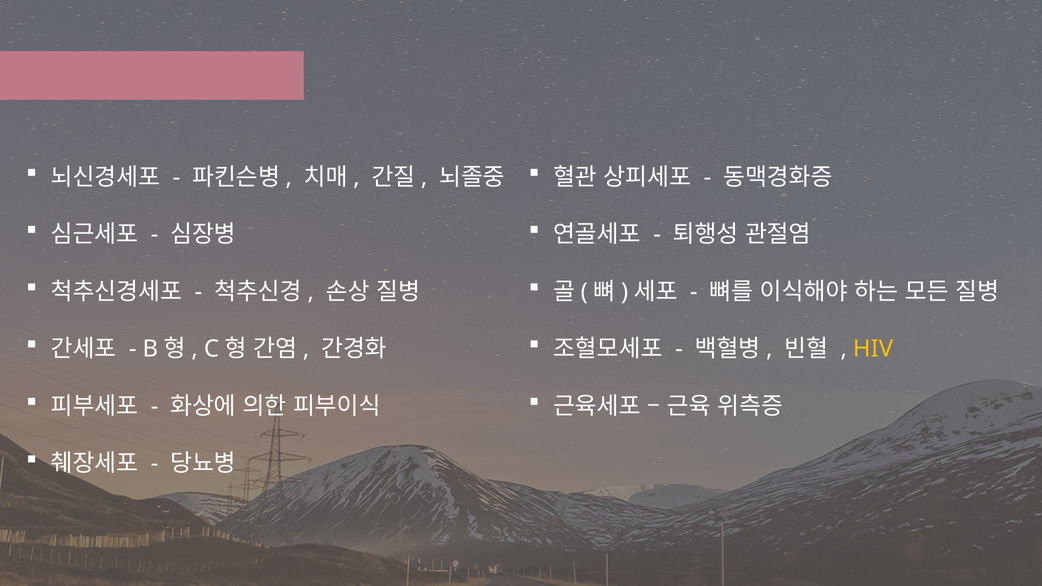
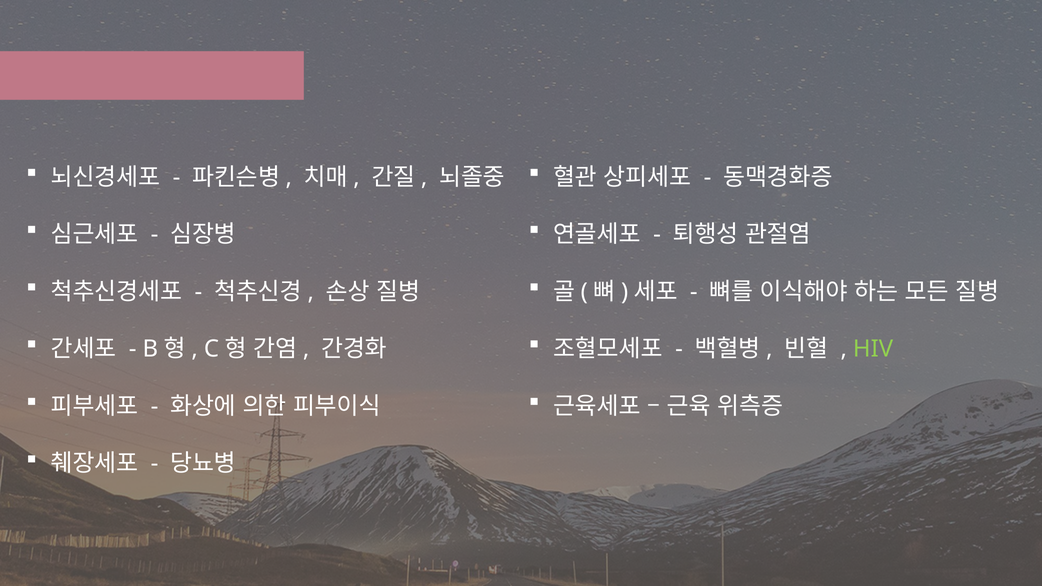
HIV colour: yellow -> light green (873, 349)
